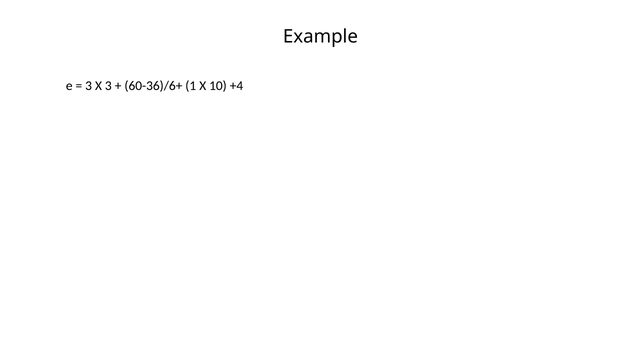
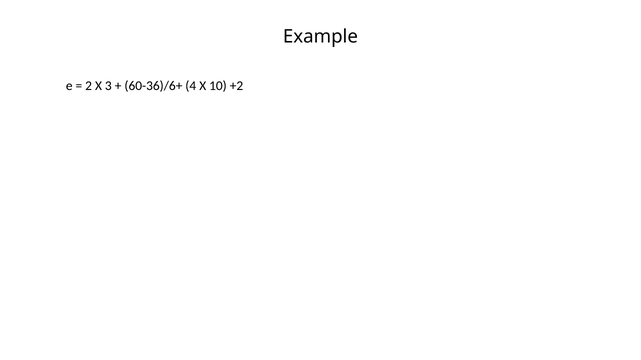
3: 3 -> 2 (89, 86)
1: 1 -> 4 (191, 86)
+4: +4 -> +2 (237, 86)
